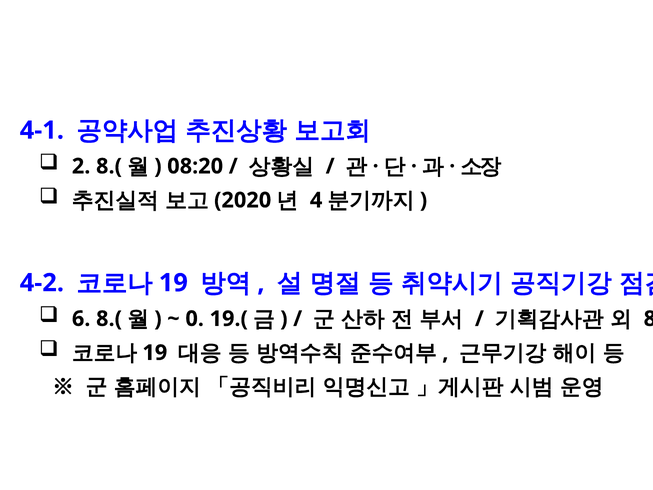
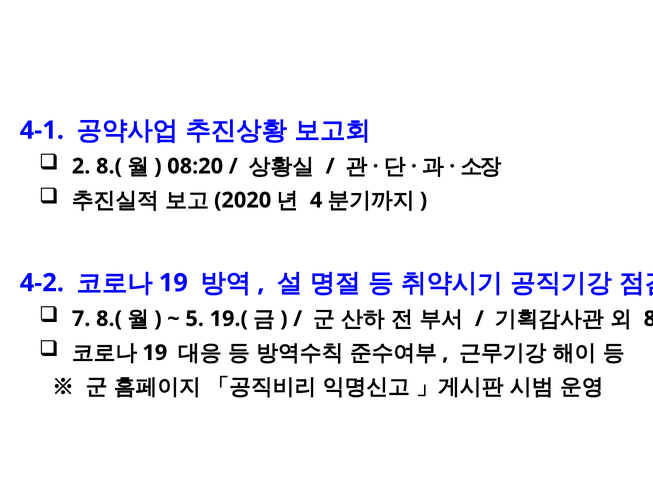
6: 6 -> 7 (81, 319)
0: 0 -> 5 (195, 319)
